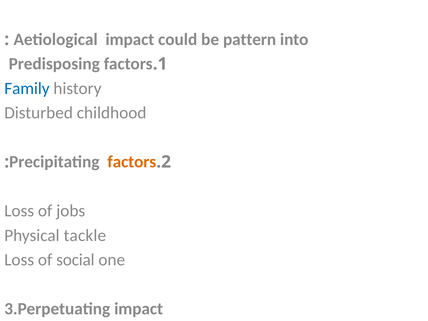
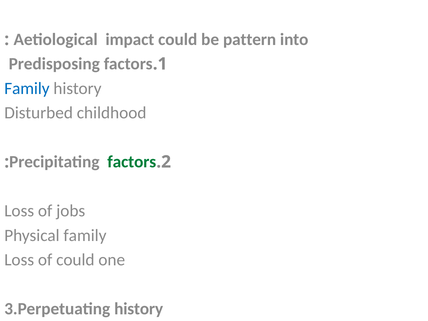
factors colour: orange -> green (132, 162)
Physical tackle: tackle -> family (85, 235)
of social: social -> could (75, 260)
3.Perpetuating impact: impact -> history (139, 309)
